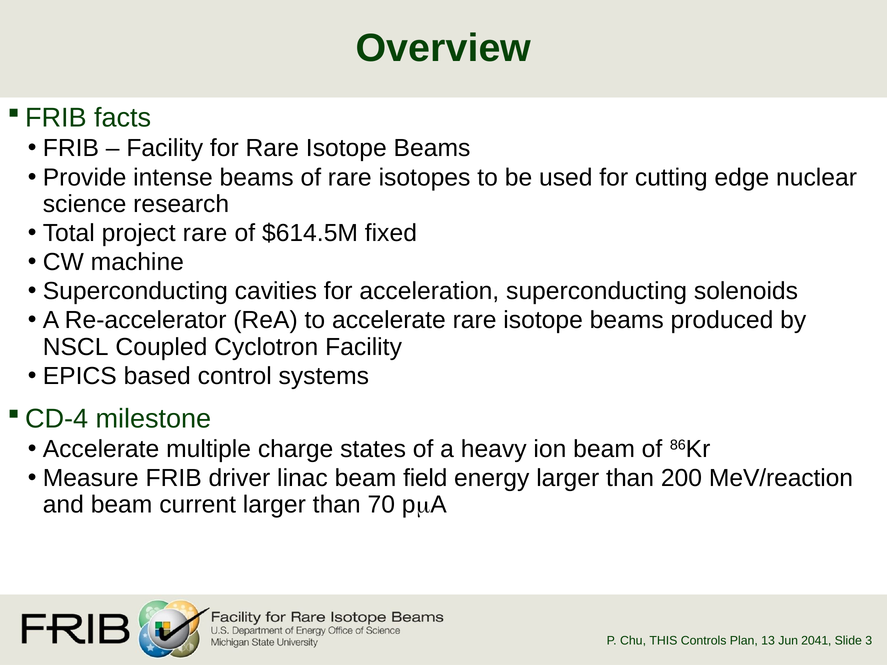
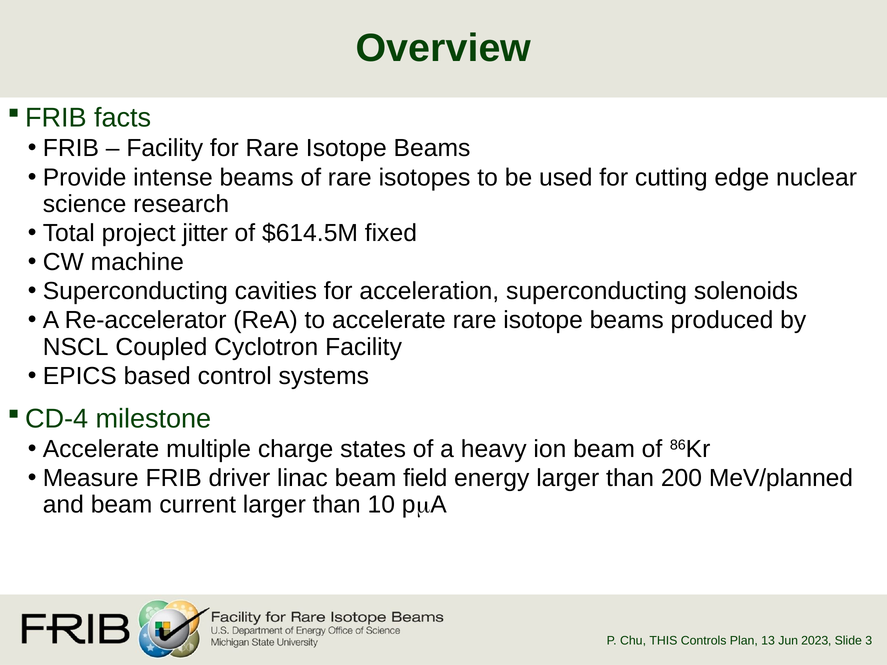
project rare: rare -> jitter (205, 233)
MeV/reaction: MeV/reaction -> MeV/planned (781, 478)
70: 70 -> 10 (381, 505)
2041: 2041 -> 2023 (815, 641)
